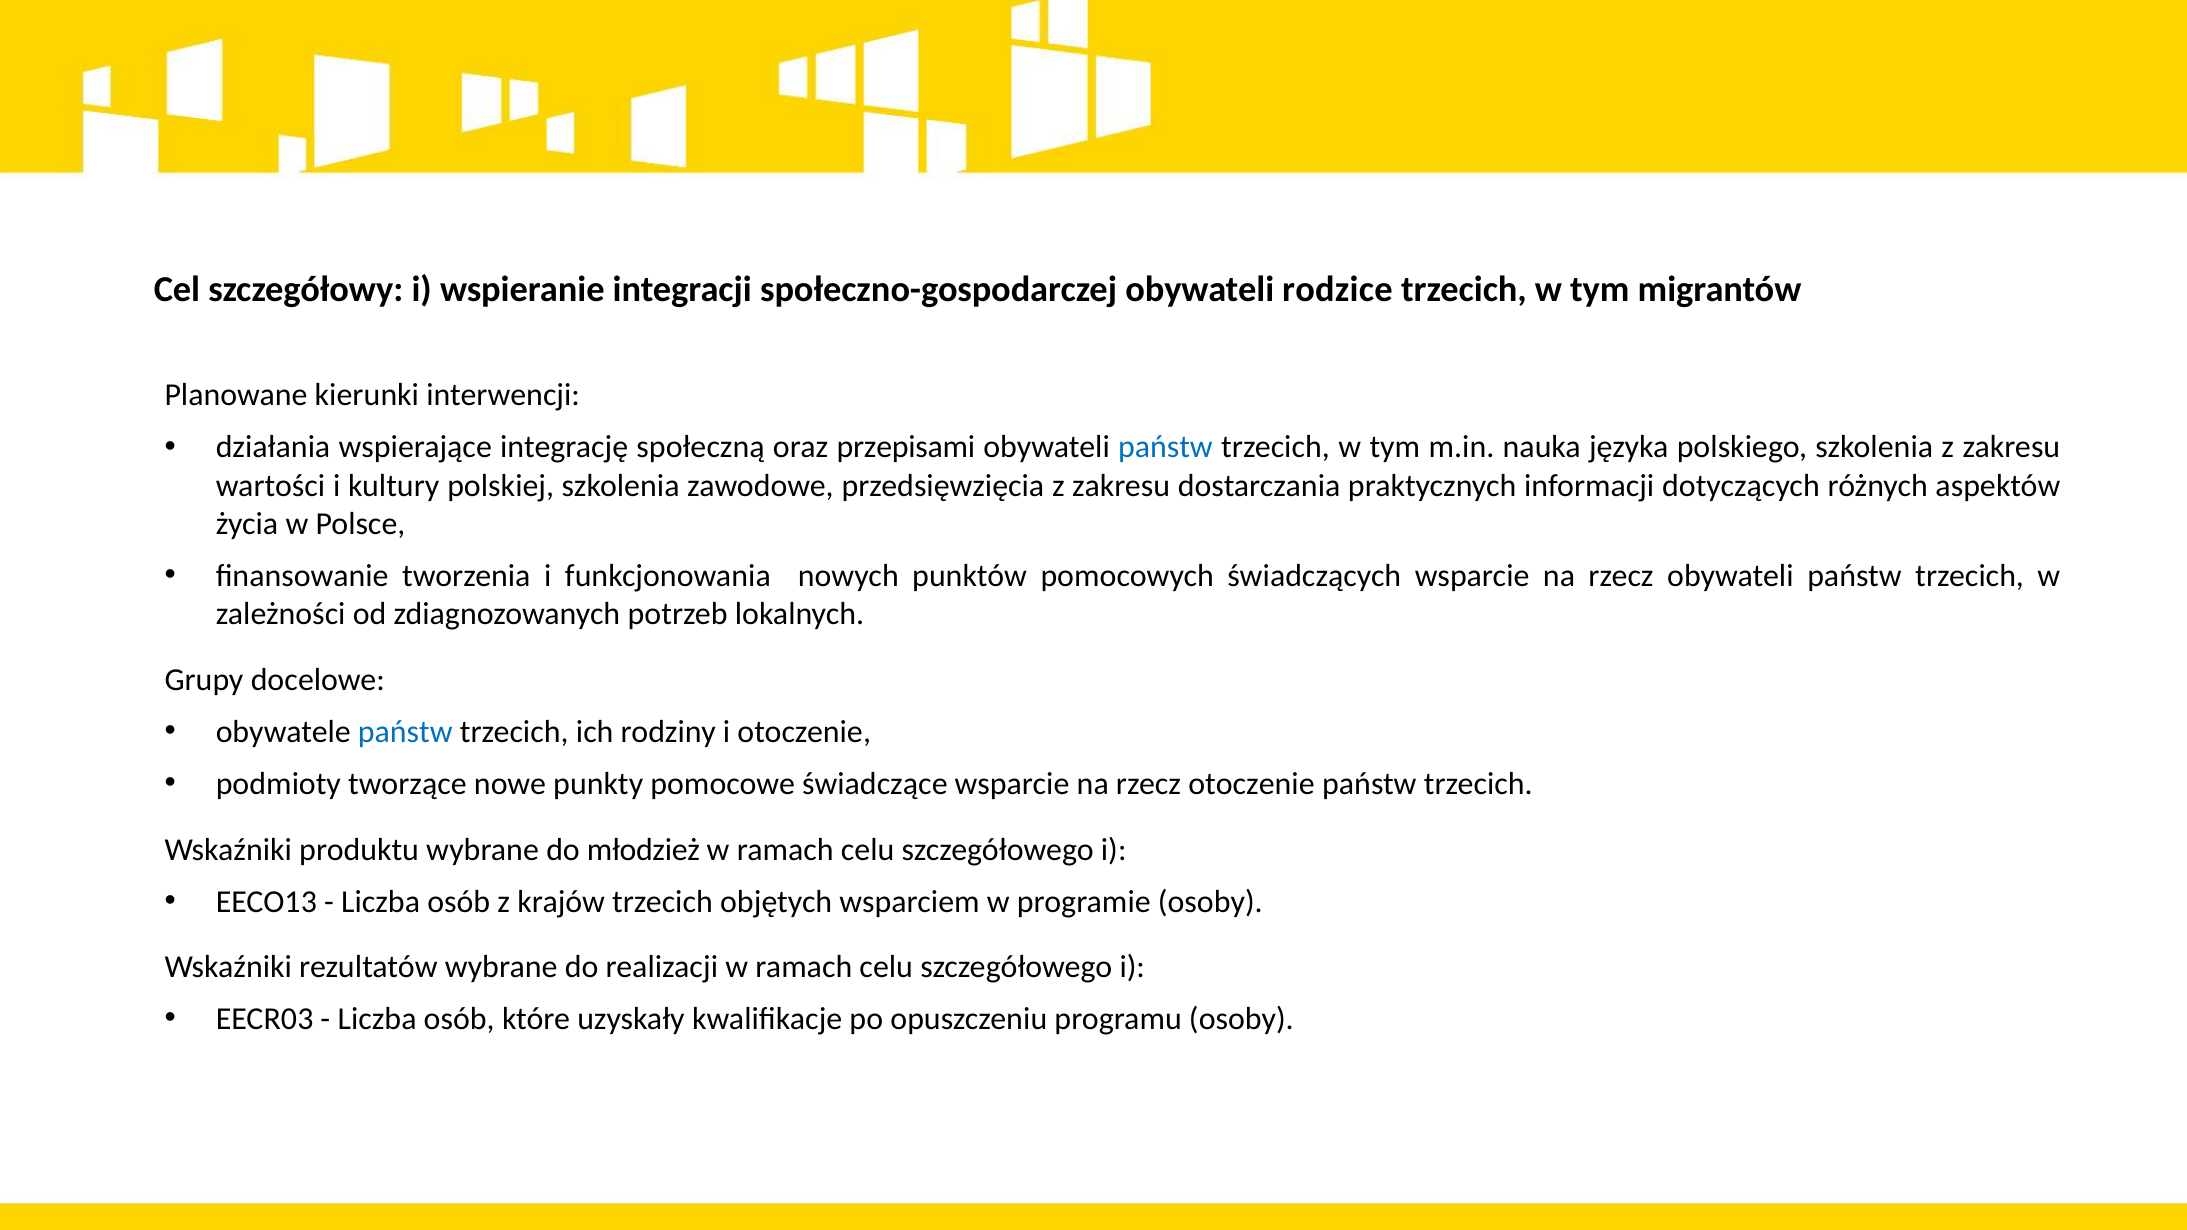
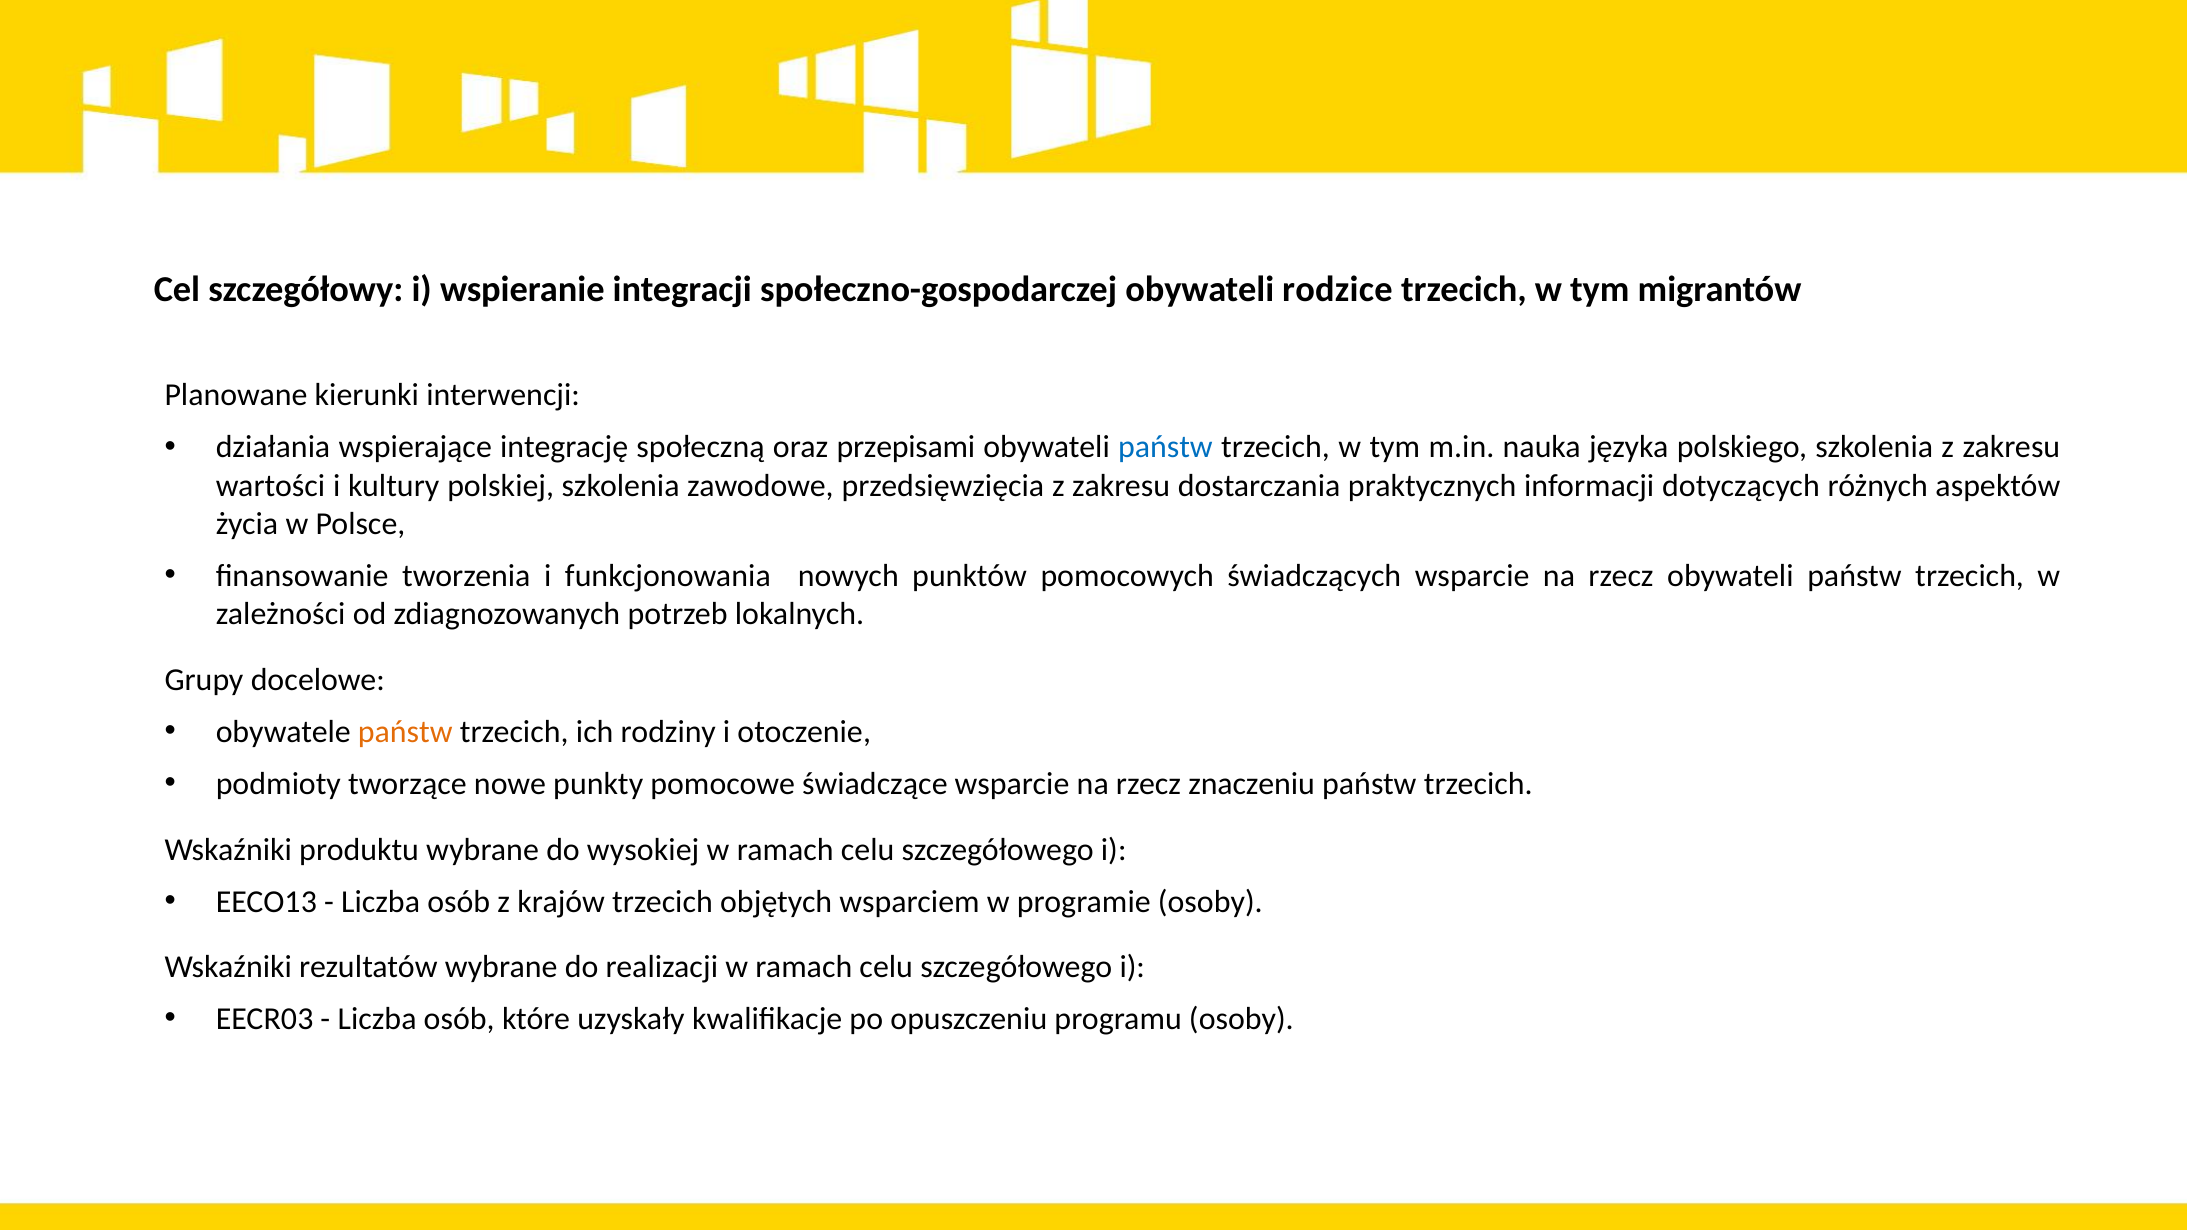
państw colour: blue -> orange (405, 732)
rzecz otoczenie: otoczenie -> znaczeniu (1252, 784)
młodzież: młodzież -> wysokiej (643, 850)
